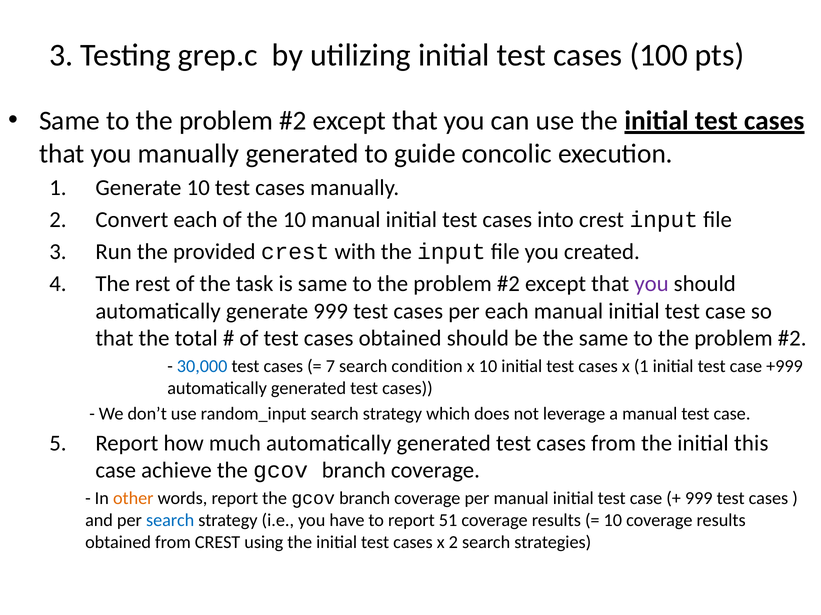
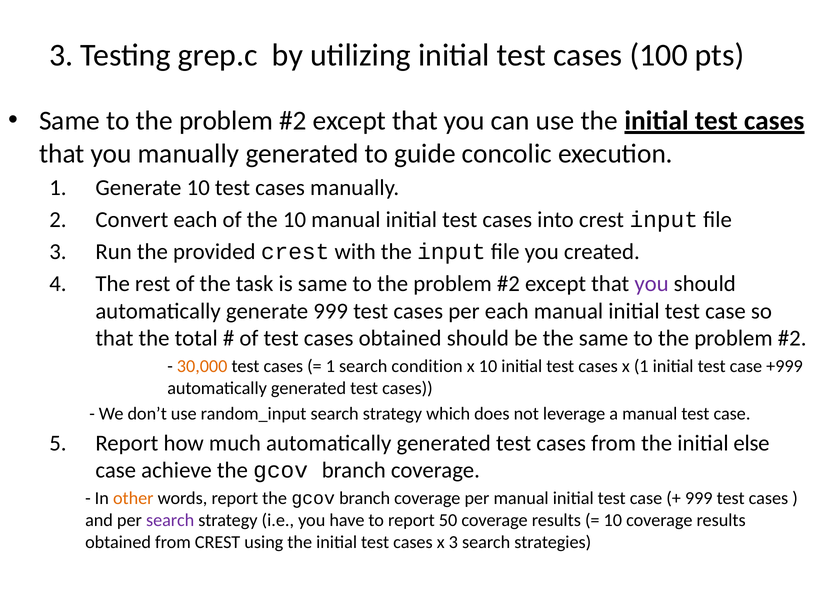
30,000 colour: blue -> orange (202, 367)
7: 7 -> 1 (330, 367)
this: this -> else (751, 444)
search colour: blue -> purple (170, 521)
51: 51 -> 50 (448, 521)
x 2: 2 -> 3 (453, 543)
